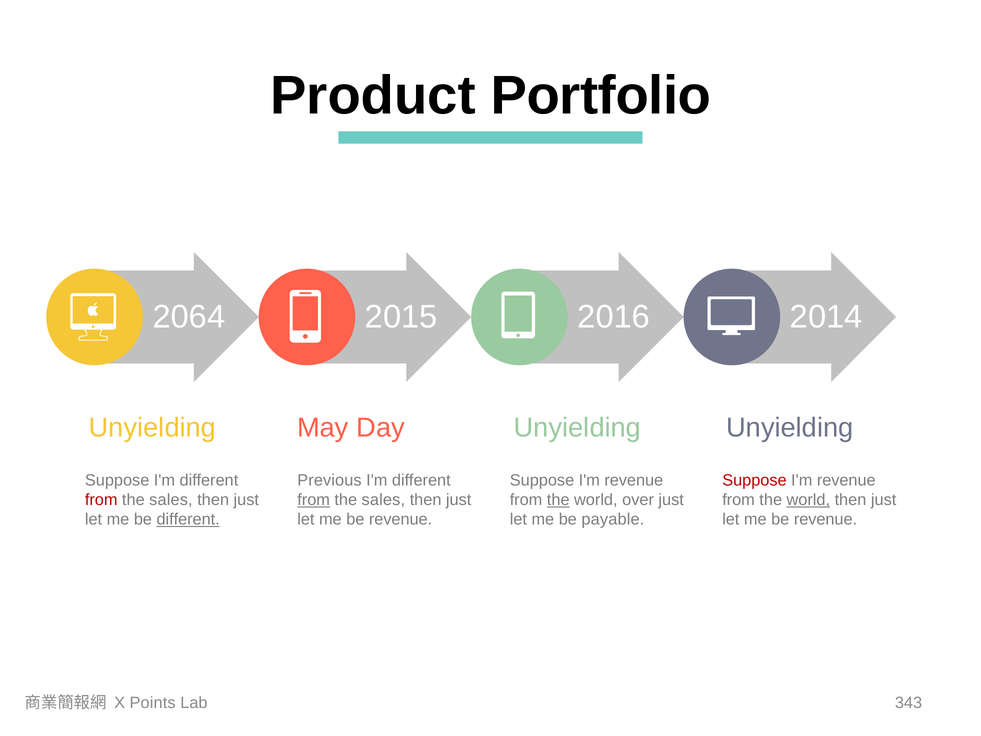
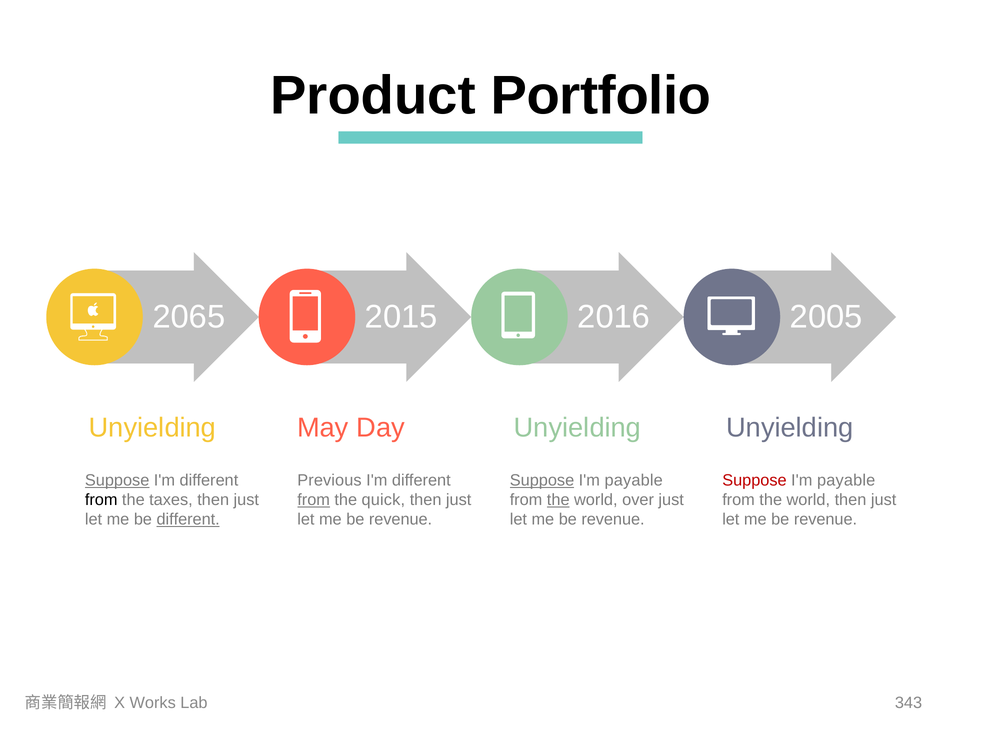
2064: 2064 -> 2065 (189, 317)
2014: 2014 -> 2005 (826, 317)
Suppose underline: none -> present (117, 480)
Suppose underline: none -> present (542, 480)
revenue: revenue -> payable (634, 480)
revenue: revenue -> payable (846, 480)
from colour: red -> black (101, 500)
sales: sales -> taxes (171, 500)
sales: sales -> quick (383, 500)
world underline: present -> none (808, 500)
payable: payable -> revenue (613, 519)
Points: Points -> Works (153, 703)
